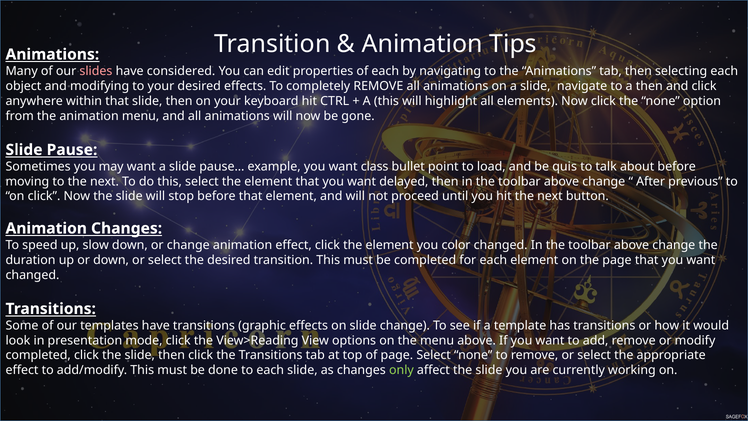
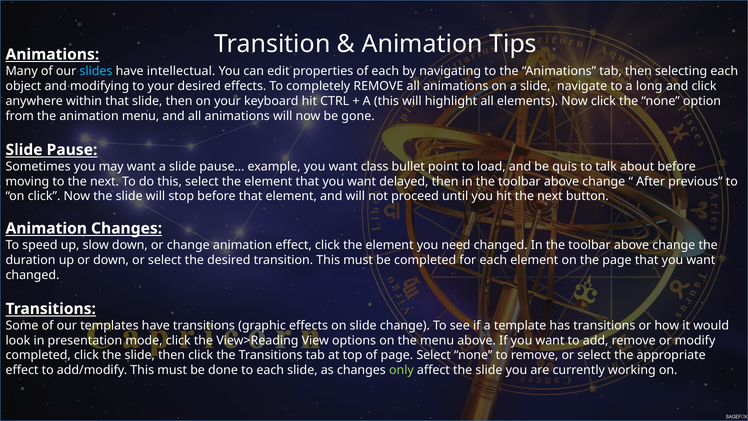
slides colour: pink -> light blue (96, 71)
considered: considered -> intellectual (181, 71)
a then: then -> long (649, 86)
color: color -> need (456, 245)
